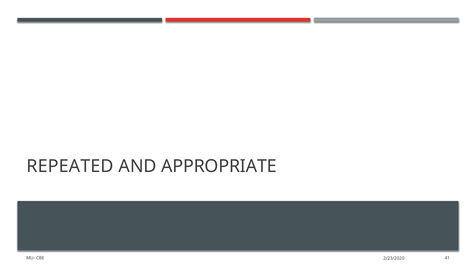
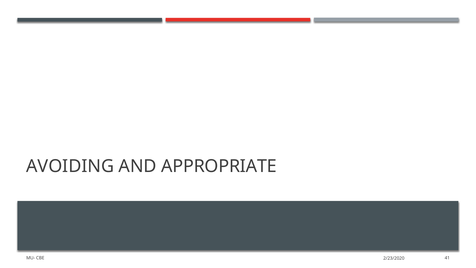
REPEATED: REPEATED -> AVOIDING (70, 166)
